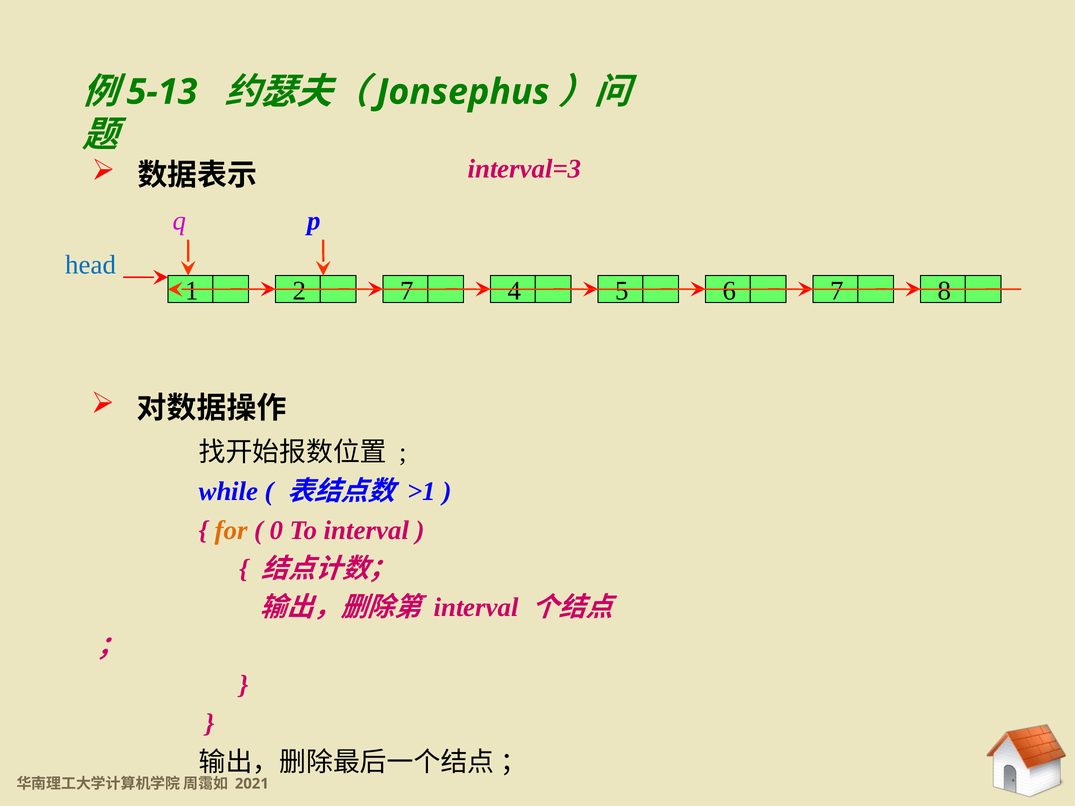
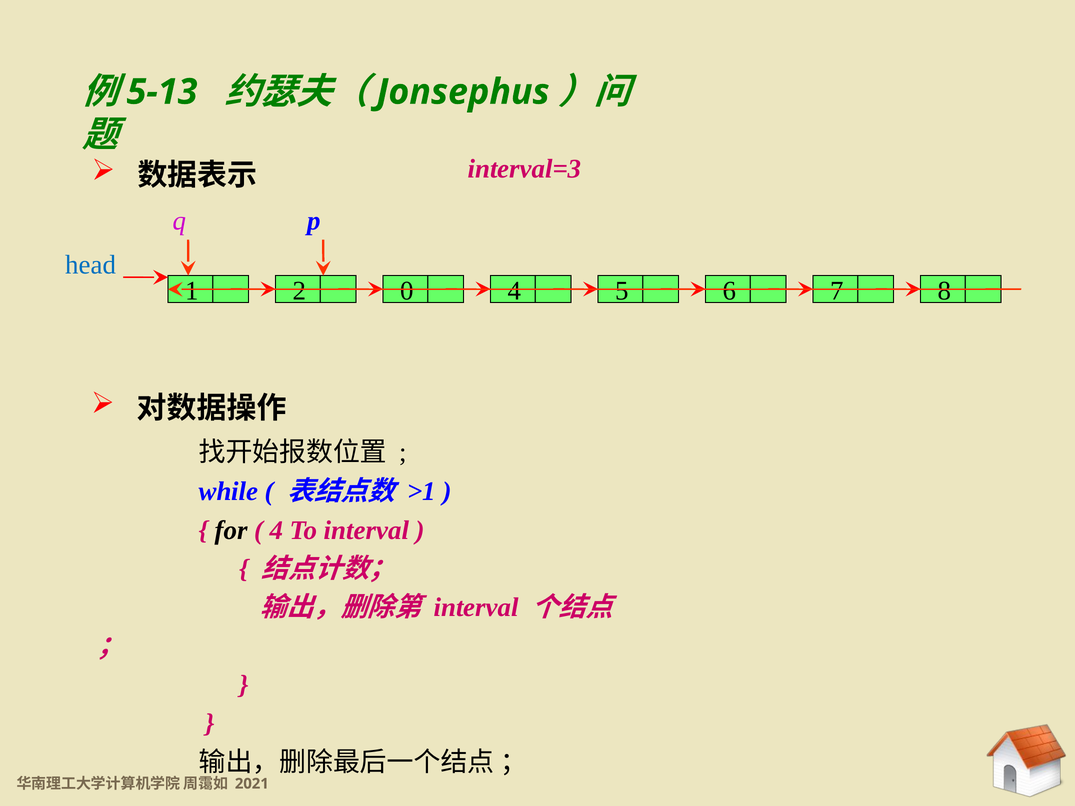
2 7: 7 -> 0 (407, 291)
for colour: orange -> black (231, 530)
0: 0 -> 4 (276, 530)
